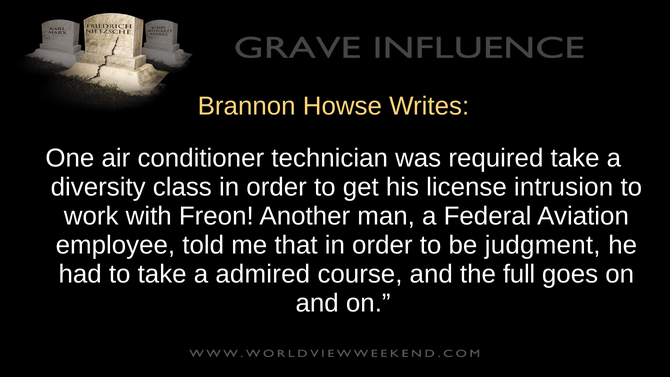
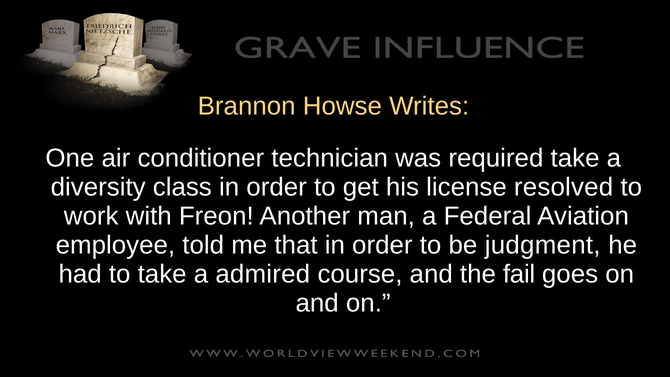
intrusion: intrusion -> resolved (564, 187)
full: full -> fail (519, 274)
